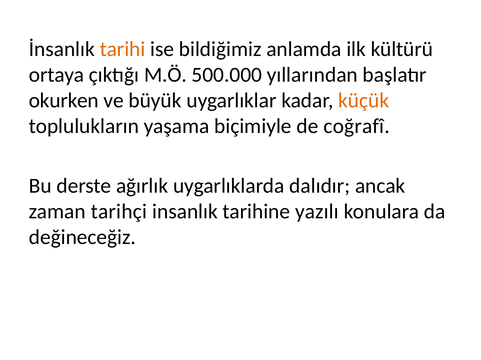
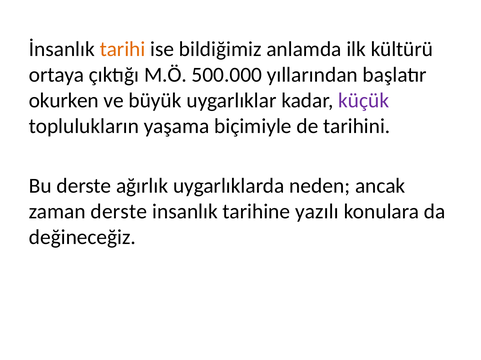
küçük colour: orange -> purple (364, 101)
coğrafî: coğrafî -> tarihini (357, 126)
dalıdır: dalıdır -> neden (320, 186)
zaman tarihçi: tarihçi -> derste (119, 212)
